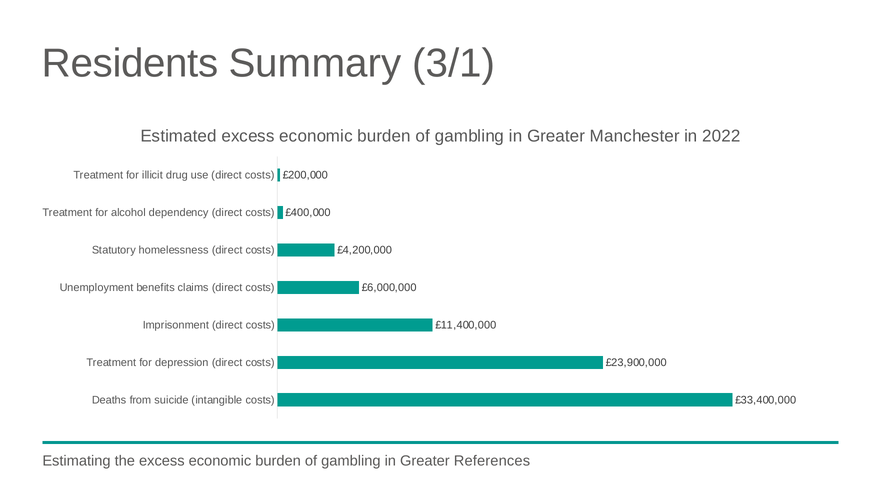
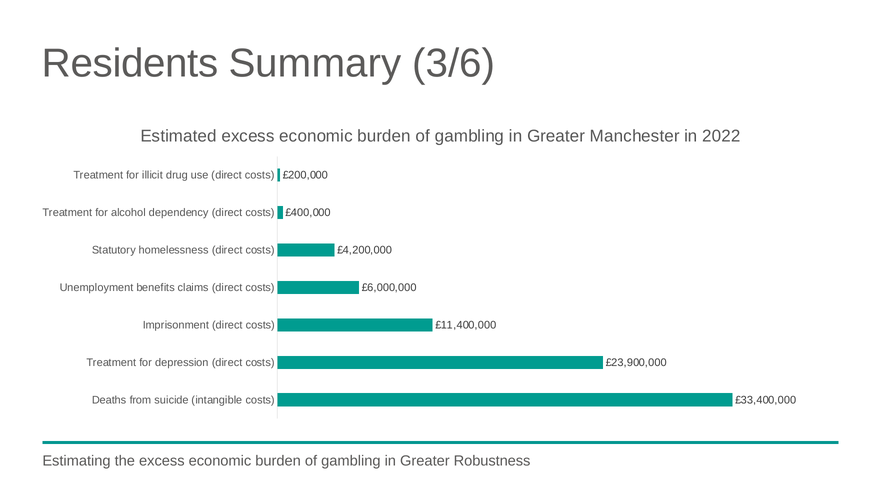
3/1: 3/1 -> 3/6 (454, 64)
References: References -> Robustness (492, 461)
